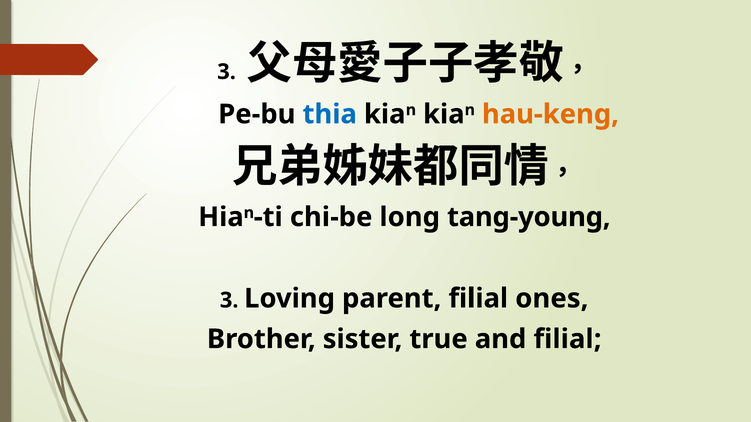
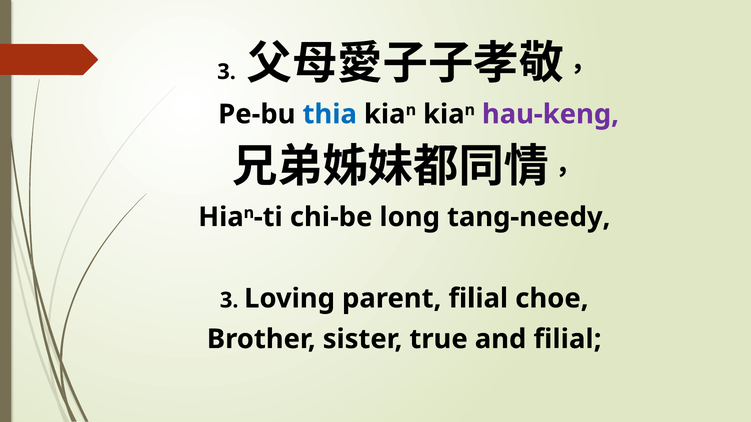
hau-keng colour: orange -> purple (550, 114)
tang-young: tang-young -> tang-needy (529, 217)
ones: ones -> choe (552, 299)
